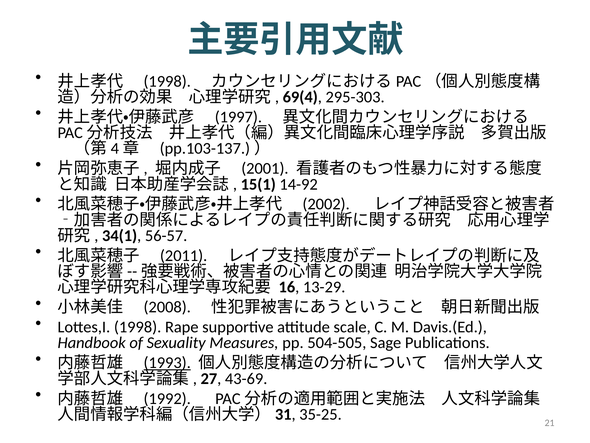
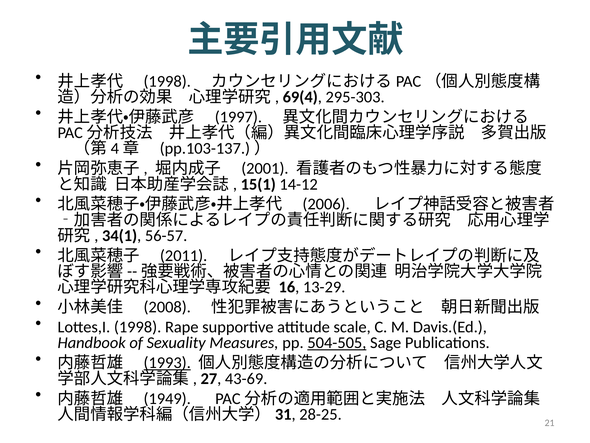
14-92: 14-92 -> 14-12 (299, 184)
2002: 2002 -> 2006 (326, 204)
504-505 underline: none -> present (337, 343)
1992: 1992 -> 1949 (167, 398)
35-25: 35-25 -> 28-25 (321, 414)
